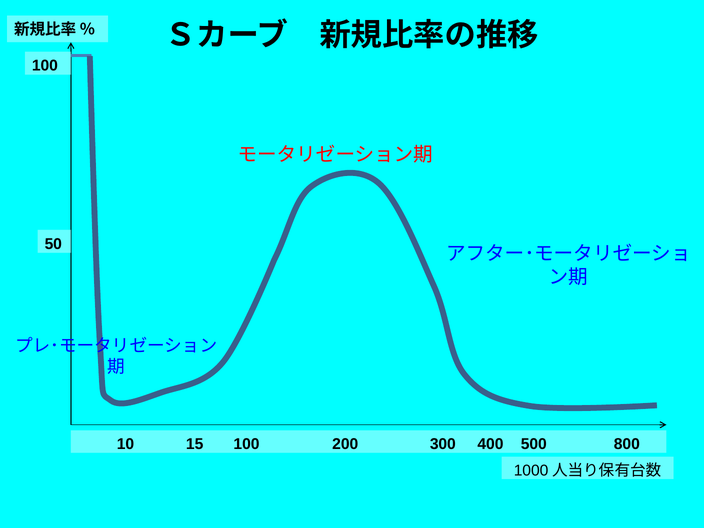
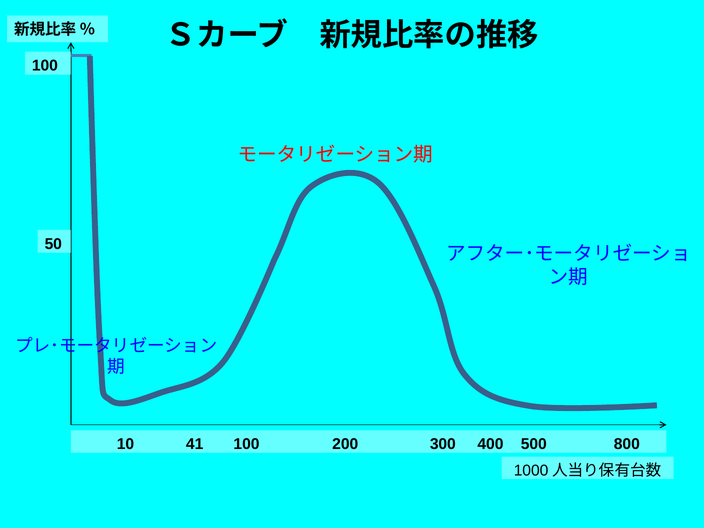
15: 15 -> 41 (195, 444)
